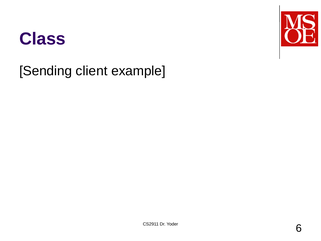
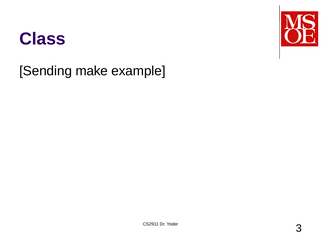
client: client -> make (92, 71)
6: 6 -> 3 (299, 228)
